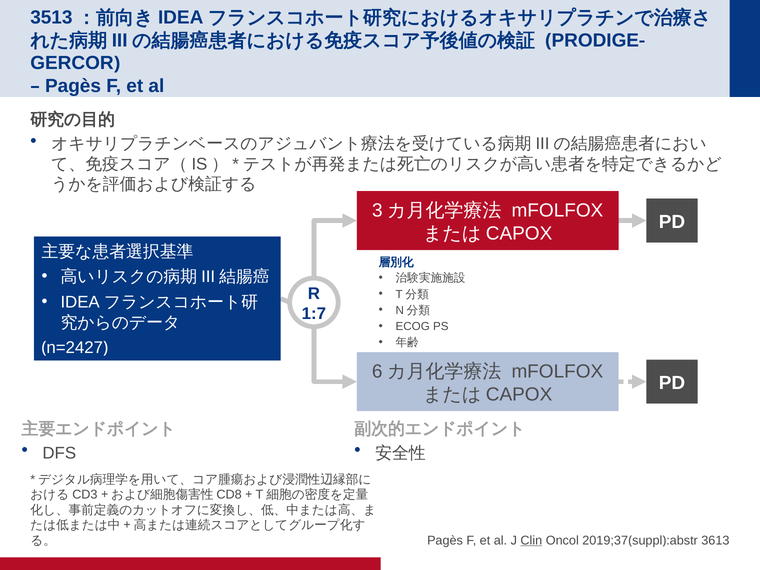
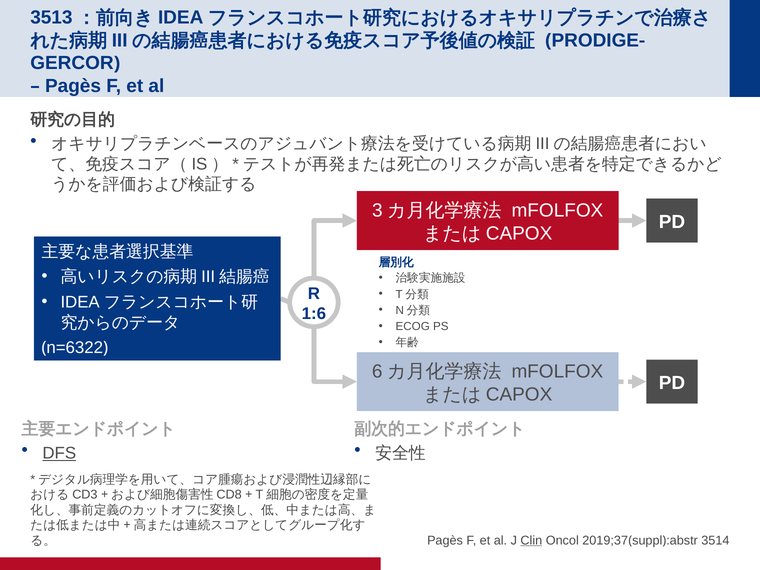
1:7: 1:7 -> 1:6 (314, 314)
n=2427: n=2427 -> n=6322 (75, 348)
DFS underline: none -> present (59, 453)
3613: 3613 -> 3514 (715, 540)
